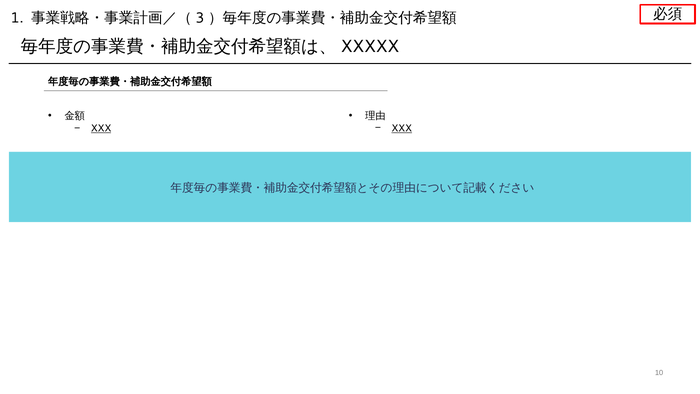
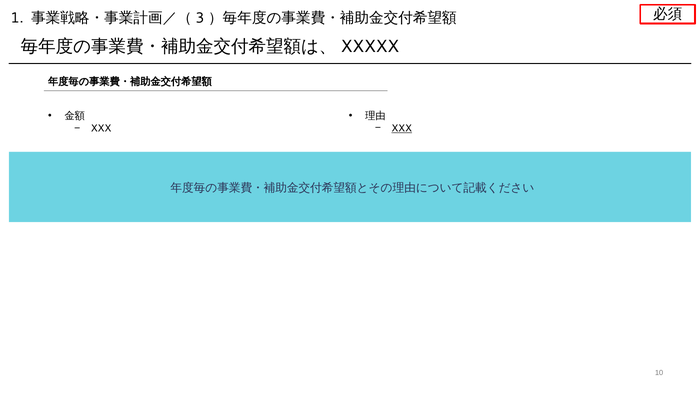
XXX underline: present -> none (101, 128)
